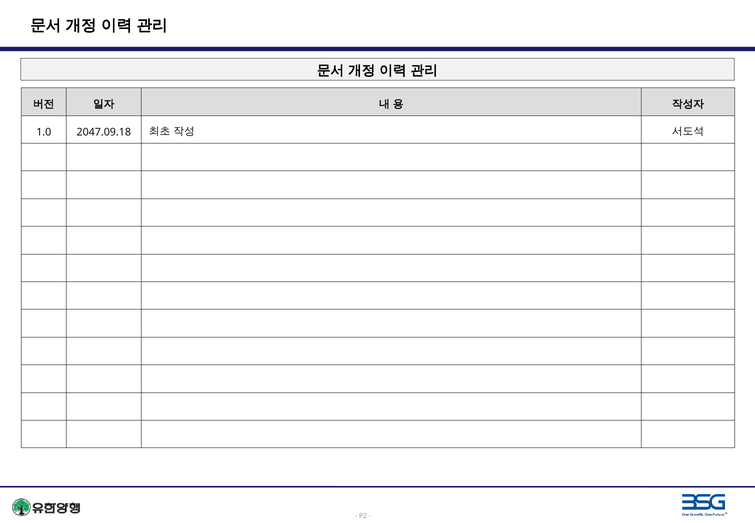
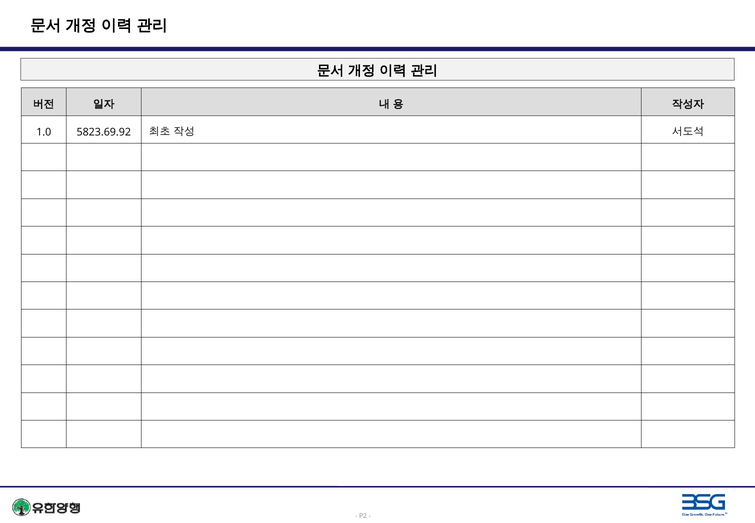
2047.09.18: 2047.09.18 -> 5823.69.92 (104, 132)
